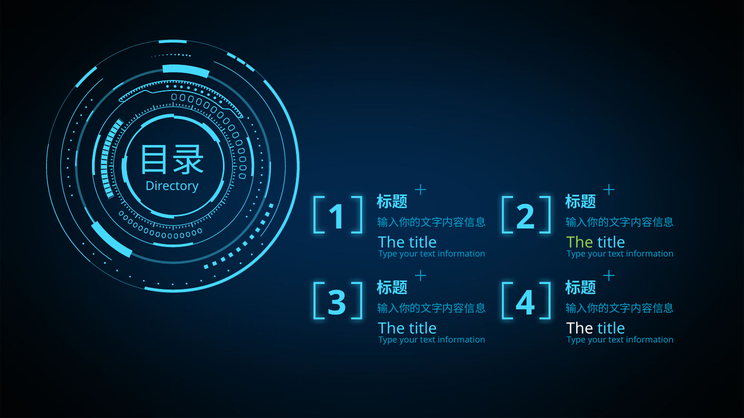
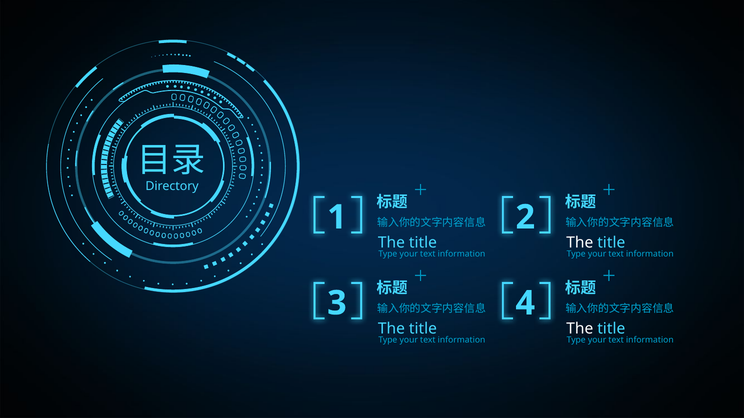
The colour: light green -> white (580, 243)
